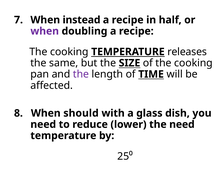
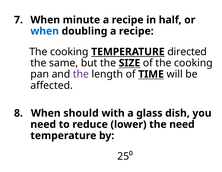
instead: instead -> minute (81, 20)
when colour: purple -> blue (45, 31)
releases: releases -> directed (187, 52)
